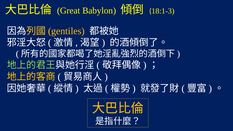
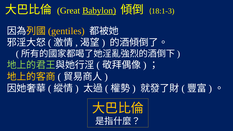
Babylon underline: none -> present (99, 11)
